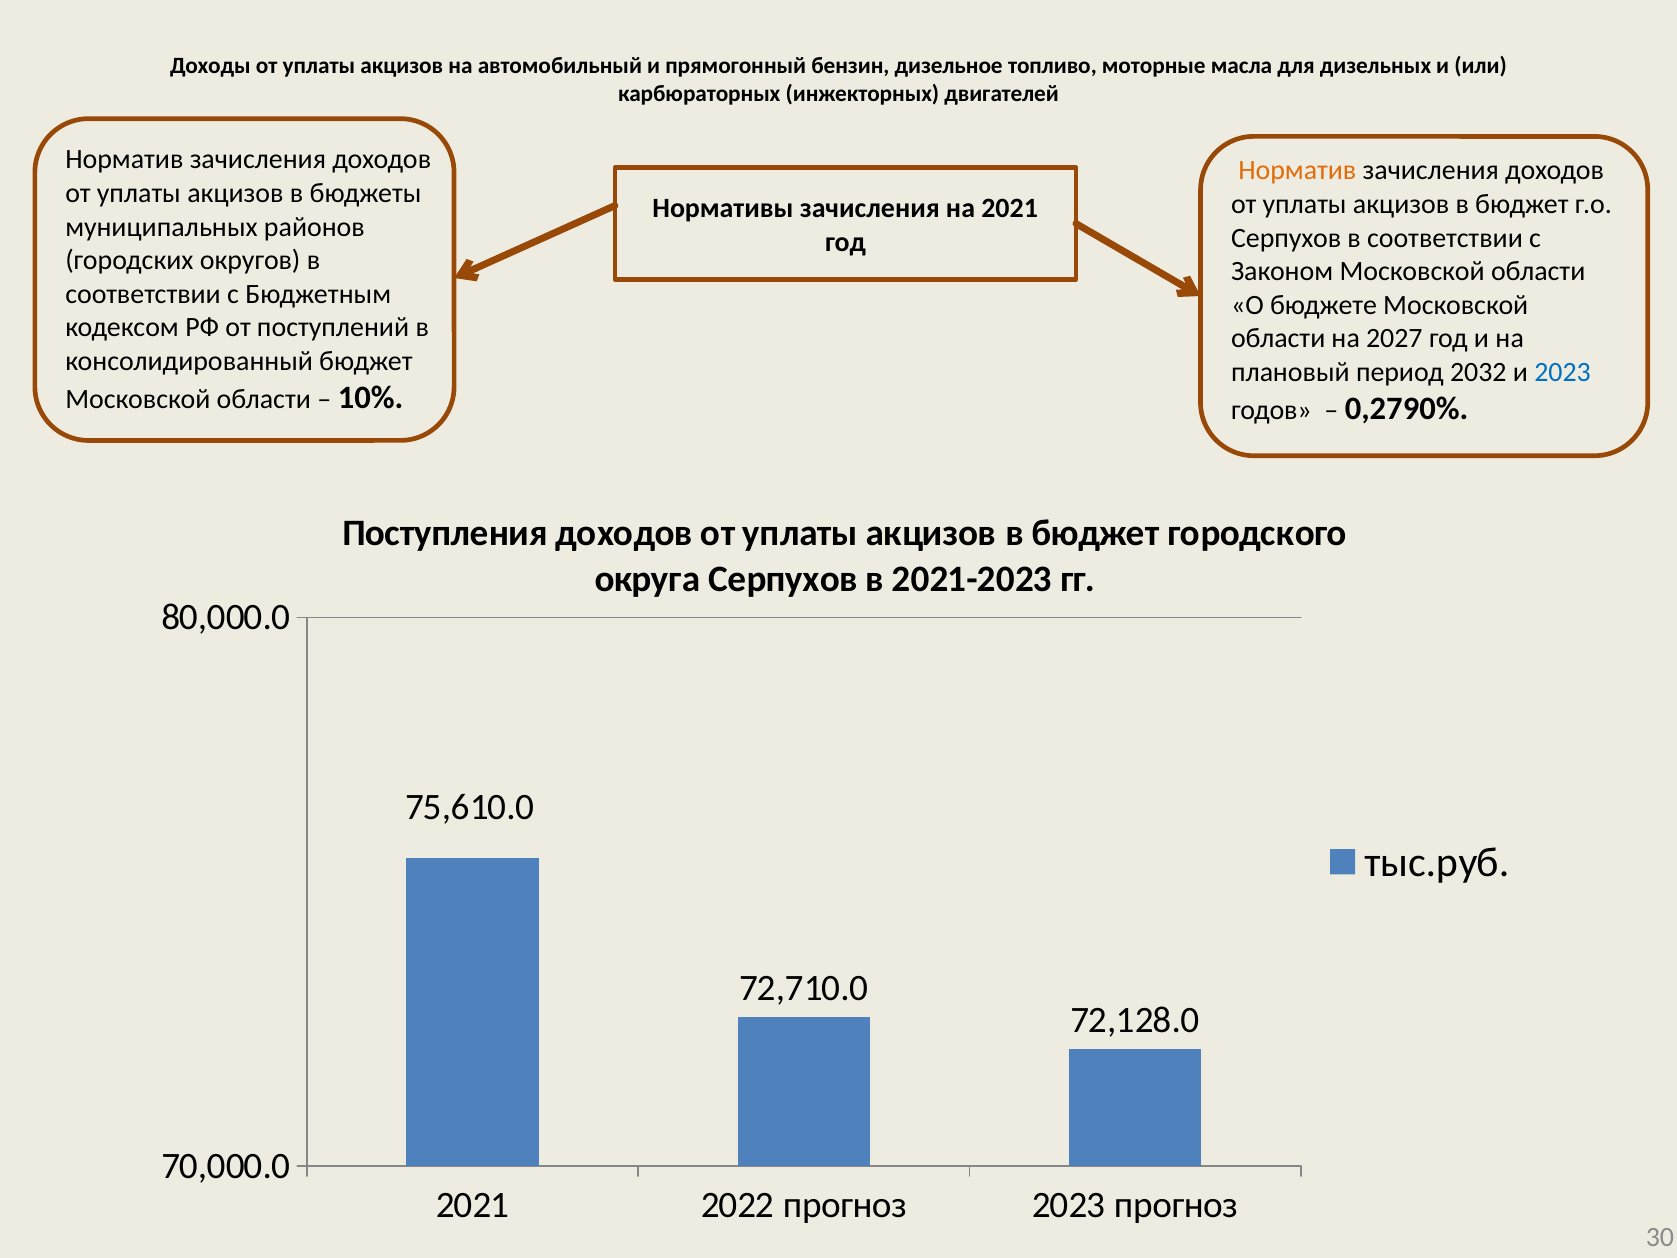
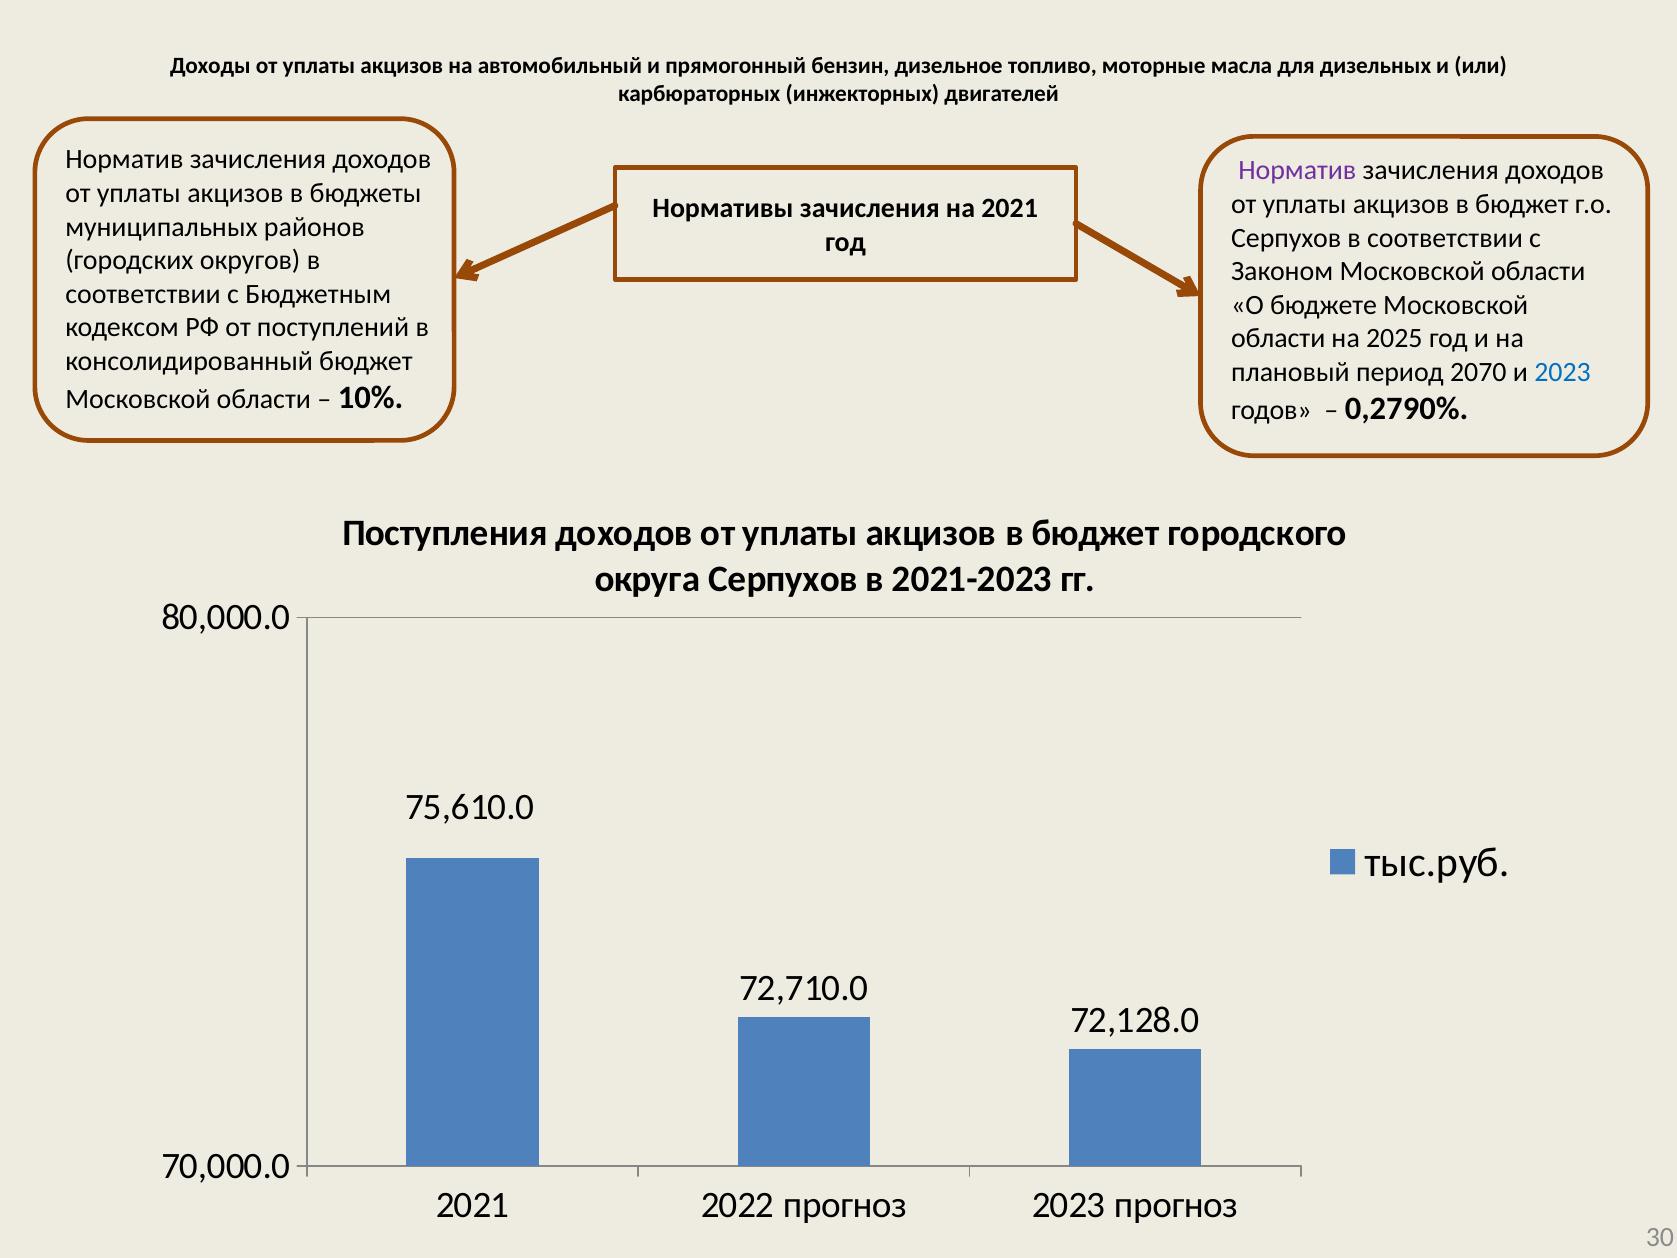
Норматив colour: orange -> purple (1297, 170)
2027: 2027 -> 2025 (1394, 339)
2032: 2032 -> 2070 (1478, 372)
